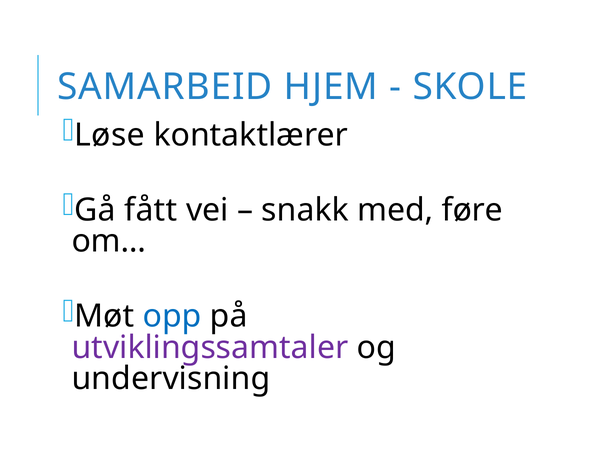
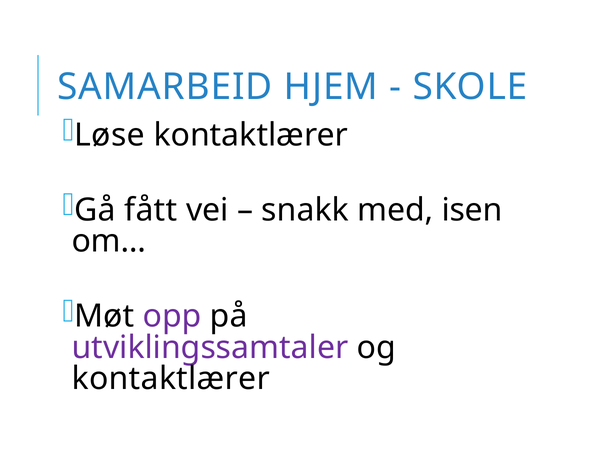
føre: føre -> isen (472, 210)
opp colour: blue -> purple (172, 316)
undervisning: undervisning -> kontaktlærer (171, 378)
